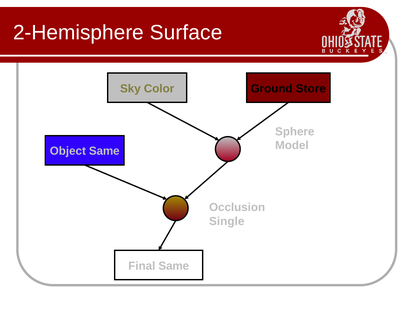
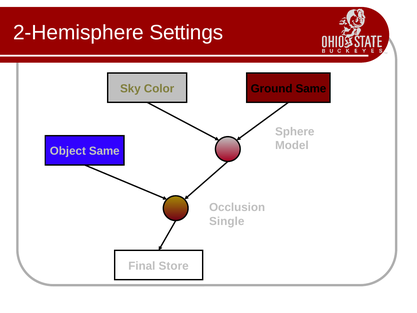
Surface: Surface -> Settings (186, 33)
Ground Store: Store -> Same (311, 88)
Final Same: Same -> Store (174, 266)
